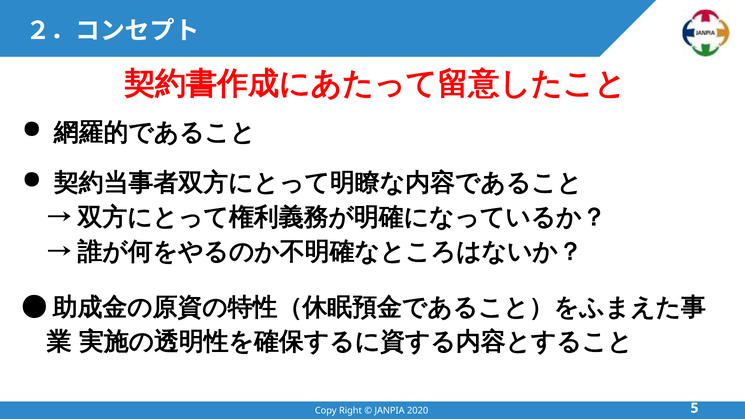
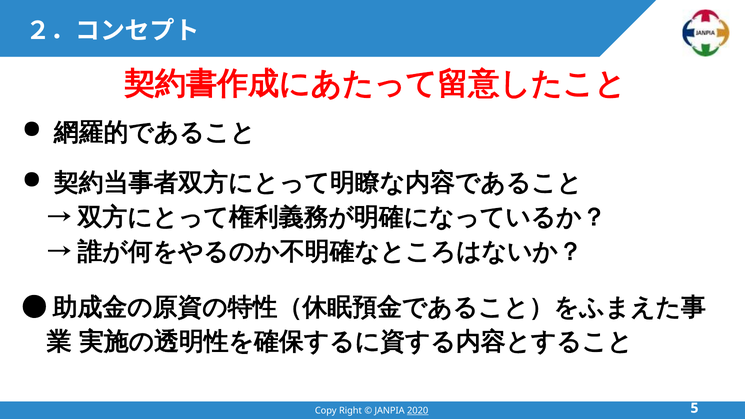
2020 underline: none -> present (418, 411)
